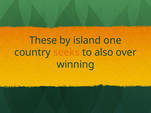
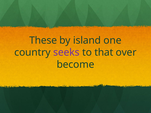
seeks colour: orange -> purple (66, 53)
also: also -> that (104, 53)
winning: winning -> become (75, 65)
